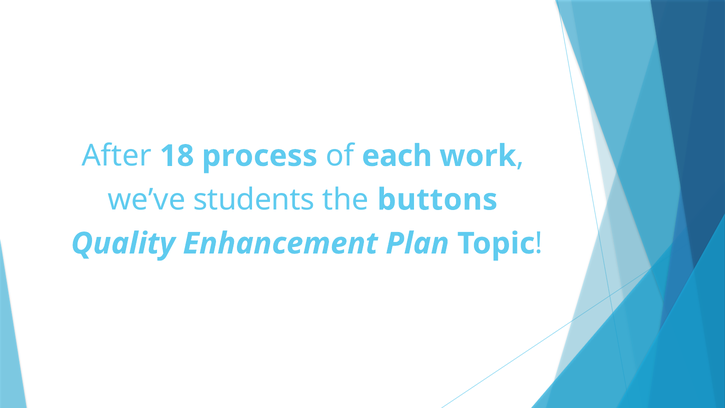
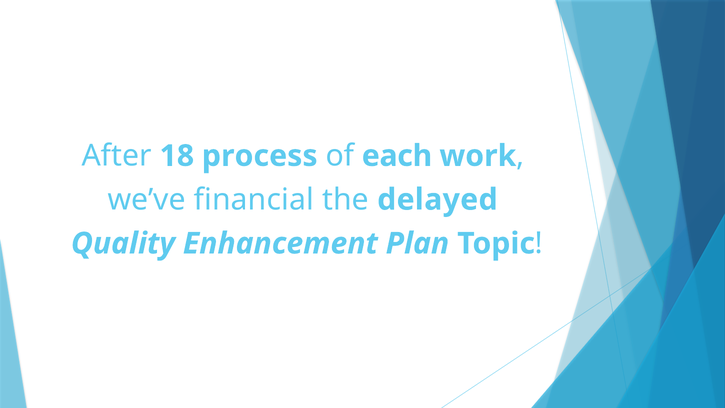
students: students -> financial (254, 200)
buttons: buttons -> delayed (437, 200)
